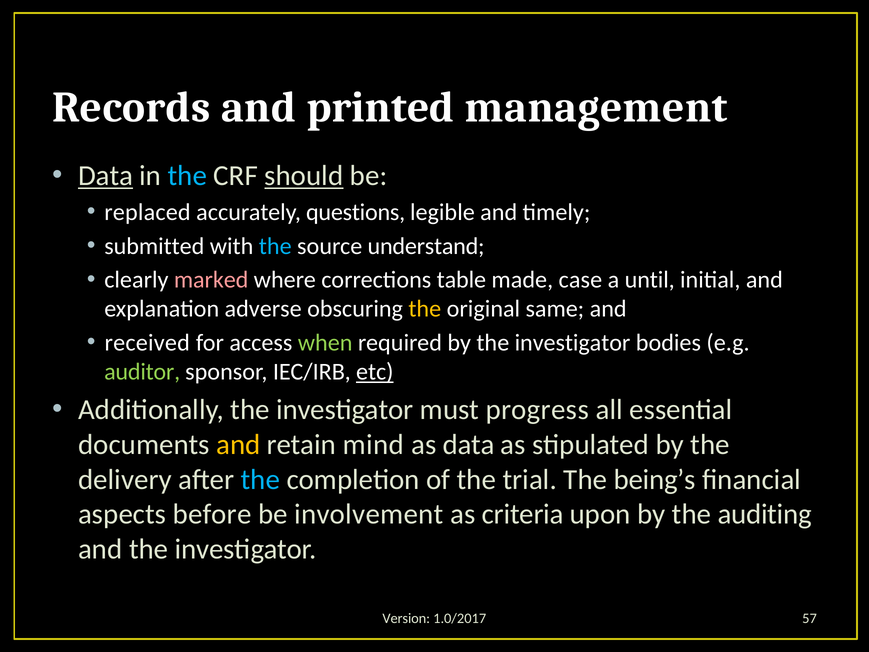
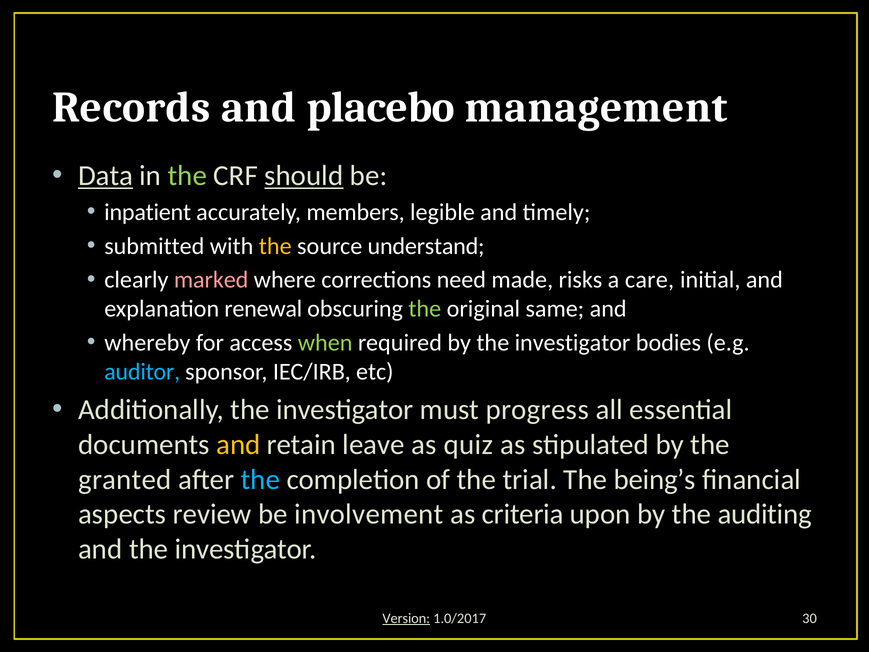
printed: printed -> placebo (381, 107)
the colour: light blue -> light green (187, 176)
replaced: replaced -> inpatient (148, 212)
questions: questions -> members (356, 212)
the colour: light blue -> yellow (275, 246)
table: table -> need (461, 280)
case: case -> risks (580, 280)
until: until -> care (650, 280)
adverse: adverse -> renewal (263, 309)
the colour: yellow -> light green (425, 309)
received: received -> whereby (147, 343)
auditor colour: light green -> light blue (142, 372)
etc underline: present -> none (375, 372)
mind: mind -> leave (374, 445)
as data: data -> quiz (468, 445)
delivery: delivery -> granted (125, 479)
before: before -> review (212, 514)
Version underline: none -> present (406, 618)
57: 57 -> 30 (810, 618)
